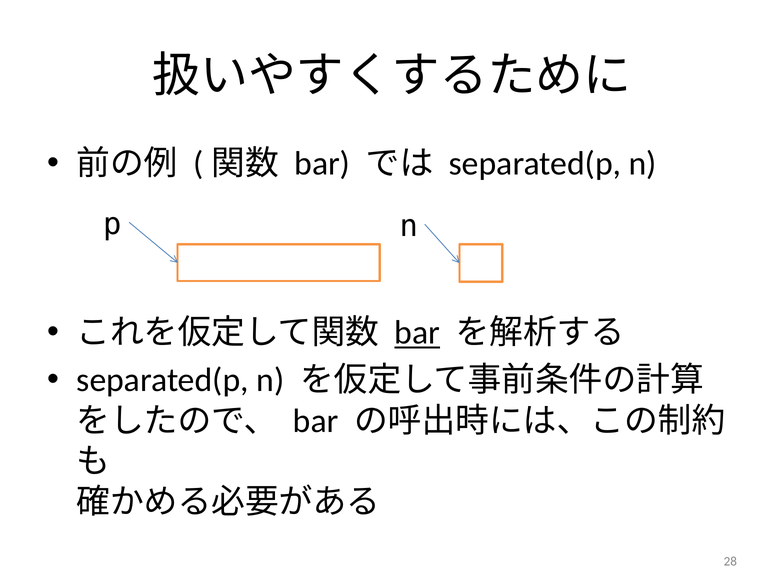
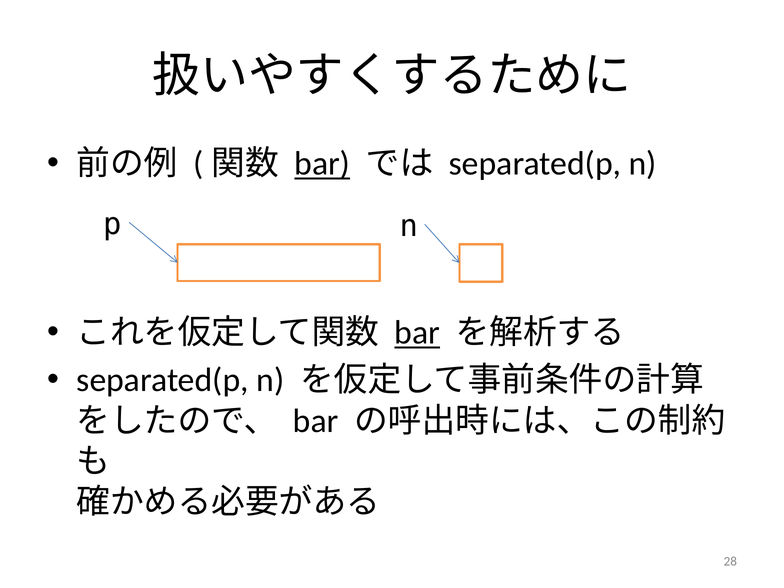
bar underline: none -> present (322, 164)
